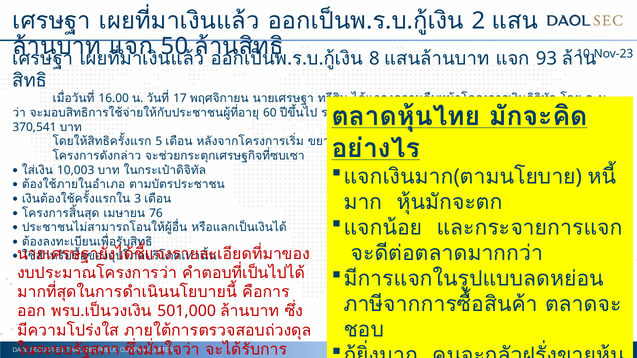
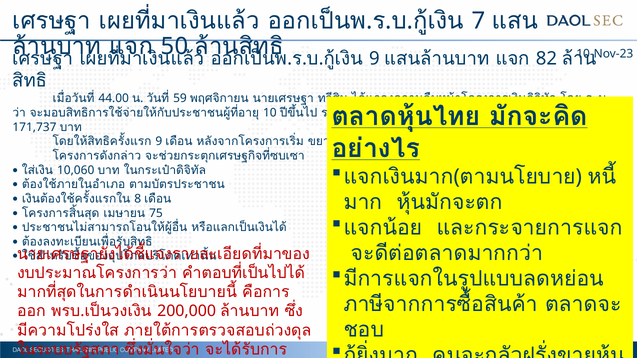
2: 2 -> 7 (479, 21)
8: 8 -> 9 (374, 58)
93: 93 -> 82 (546, 58)
16.00: 16.00 -> 44.00 (114, 99)
17: 17 -> 59 (180, 99)
60: 60 -> 10 (270, 113)
370,541: 370,541 -> 171,737 (34, 127)
5: 5 -> 9 (159, 142)
10,003: 10,003 -> 10,060 (76, 170)
3: 3 -> 8 (138, 199)
76: 76 -> 75 (156, 213)
501,000: 501,000 -> 200,000 (187, 311)
